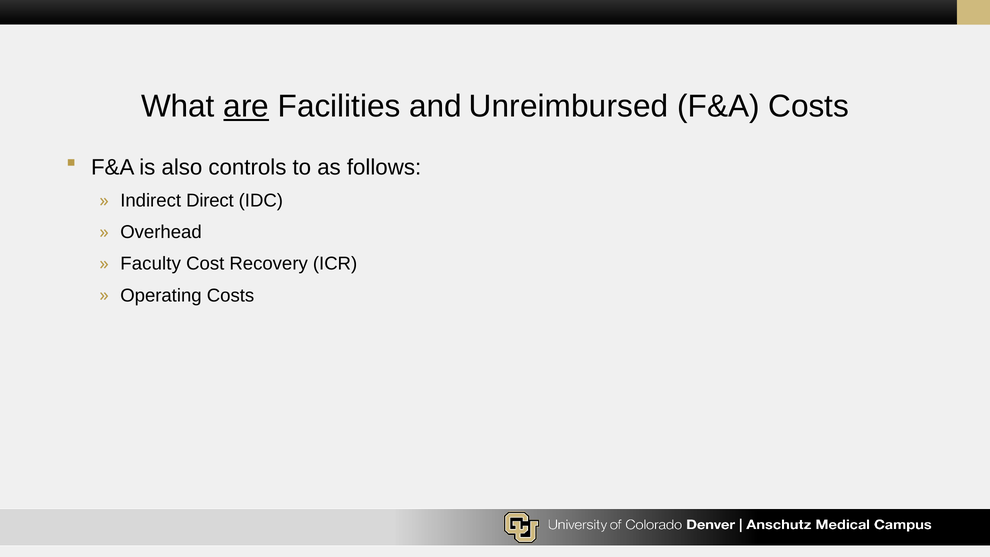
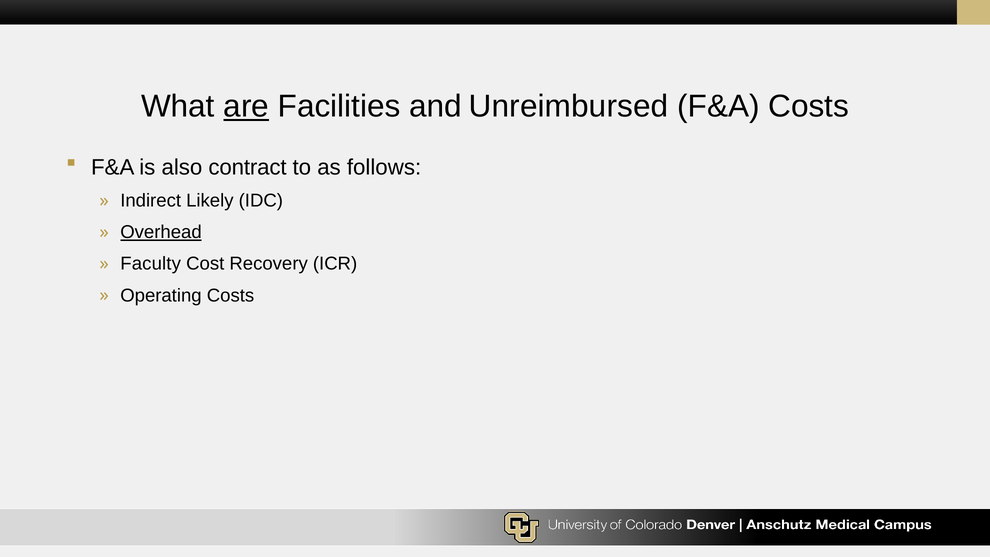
controls: controls -> contract (248, 167)
Direct: Direct -> Likely (210, 201)
Overhead underline: none -> present (161, 232)
